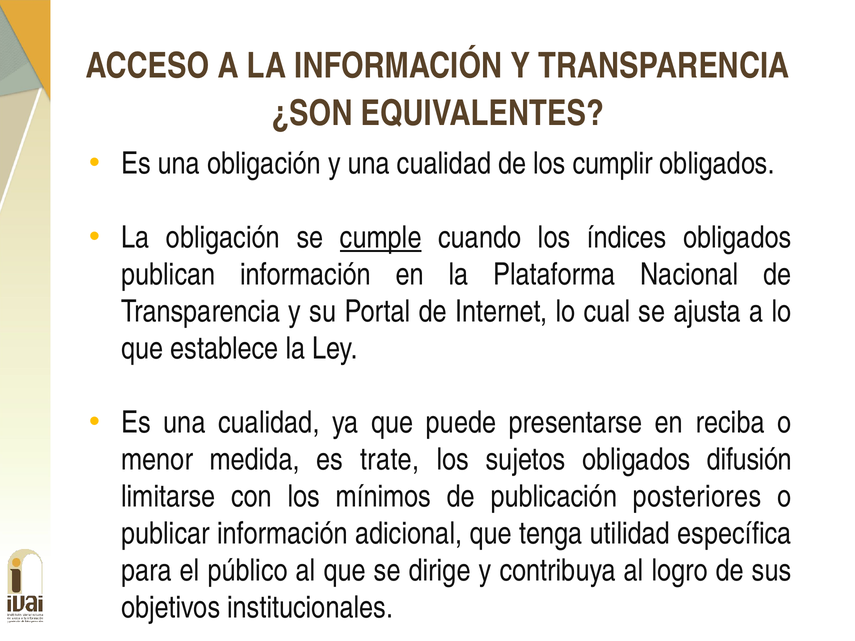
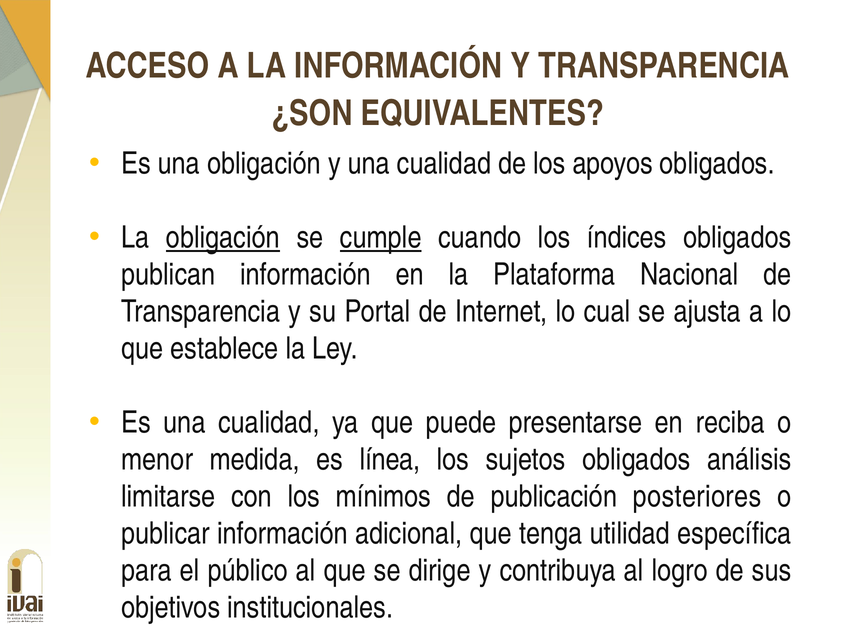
cumplir: cumplir -> apoyos (613, 164)
obligación underline: none -> present (223, 238)
trate: trate -> línea (390, 460)
difusión: difusión -> análisis (749, 460)
